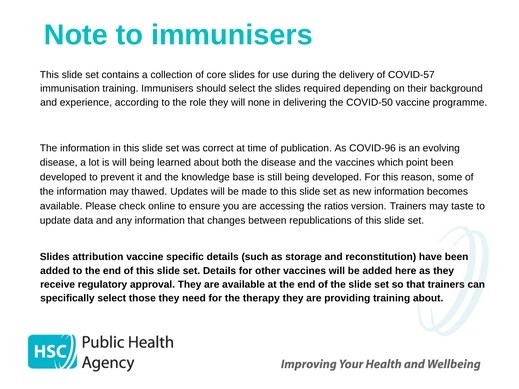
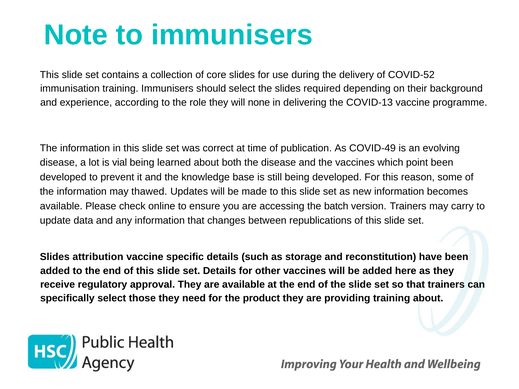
COVID-57: COVID-57 -> COVID-52 (411, 75)
COVID-50: COVID-50 -> COVID-13 (370, 103)
COVID-96: COVID-96 -> COVID-49 (372, 148)
is will: will -> vial (120, 163)
ratios: ratios -> batch (336, 206)
taste: taste -> carry (462, 206)
therapy: therapy -> product (261, 298)
